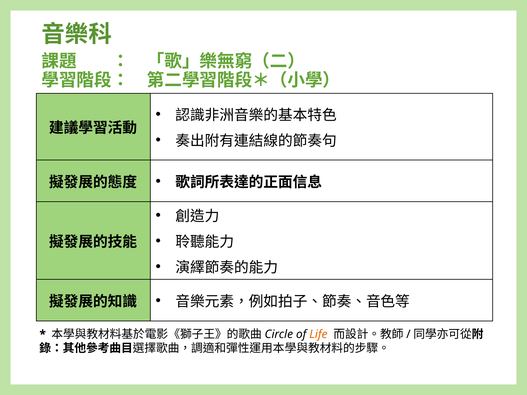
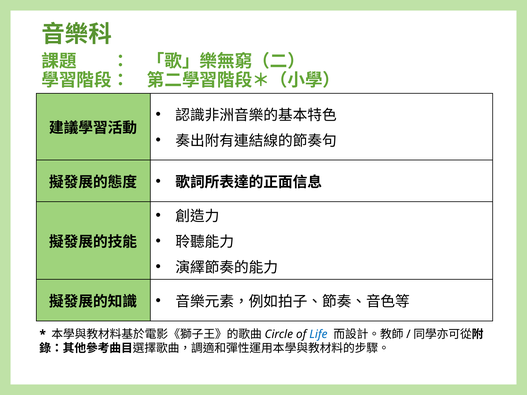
Life colour: orange -> blue (318, 335)
